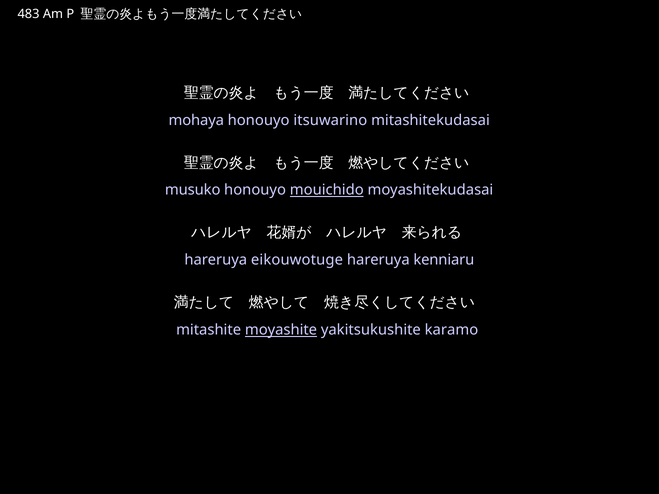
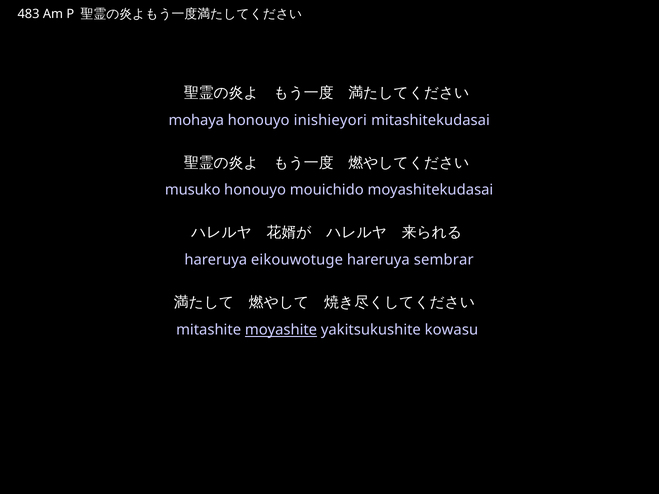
itsuwarino: itsuwarino -> inishieyori (330, 120)
mouichido underline: present -> none (327, 190)
kenniaru: kenniaru -> sembrar (444, 260)
karamo: karamo -> kowasu (451, 330)
